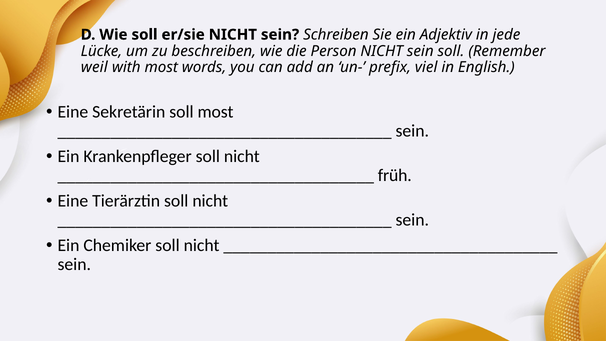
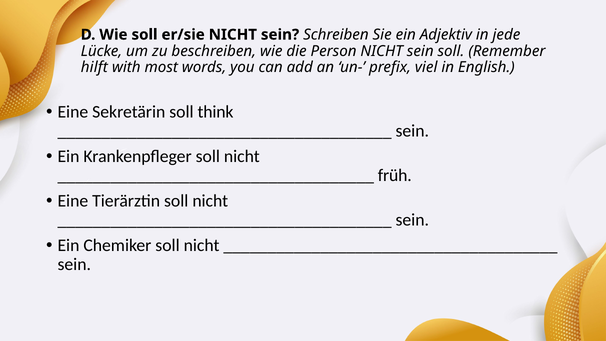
weil: weil -> hilft (94, 67)
soll most: most -> think (216, 112)
